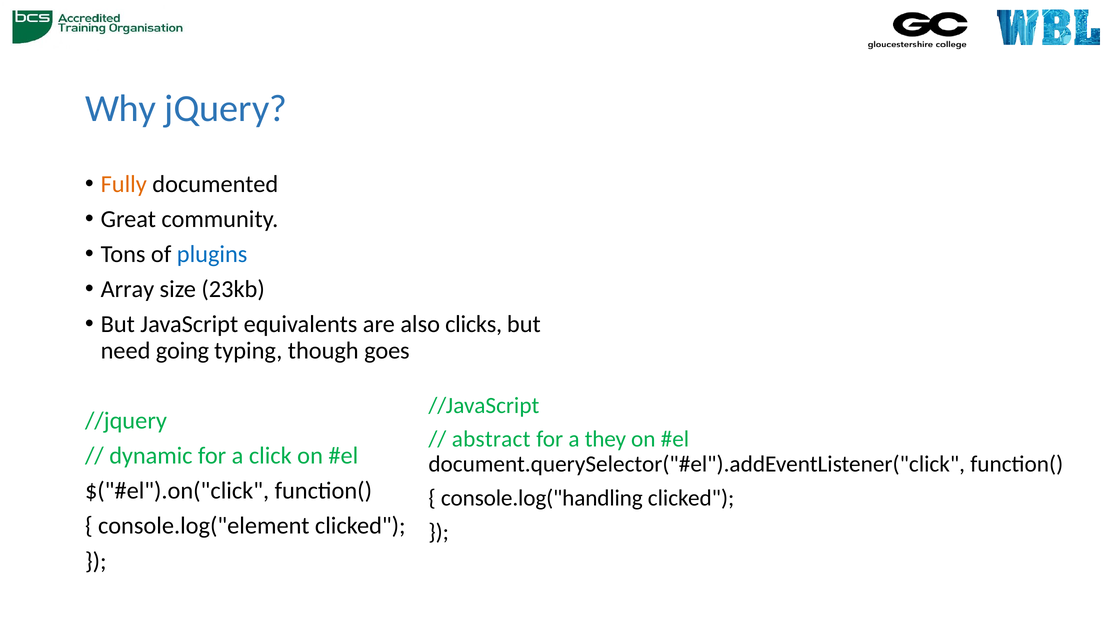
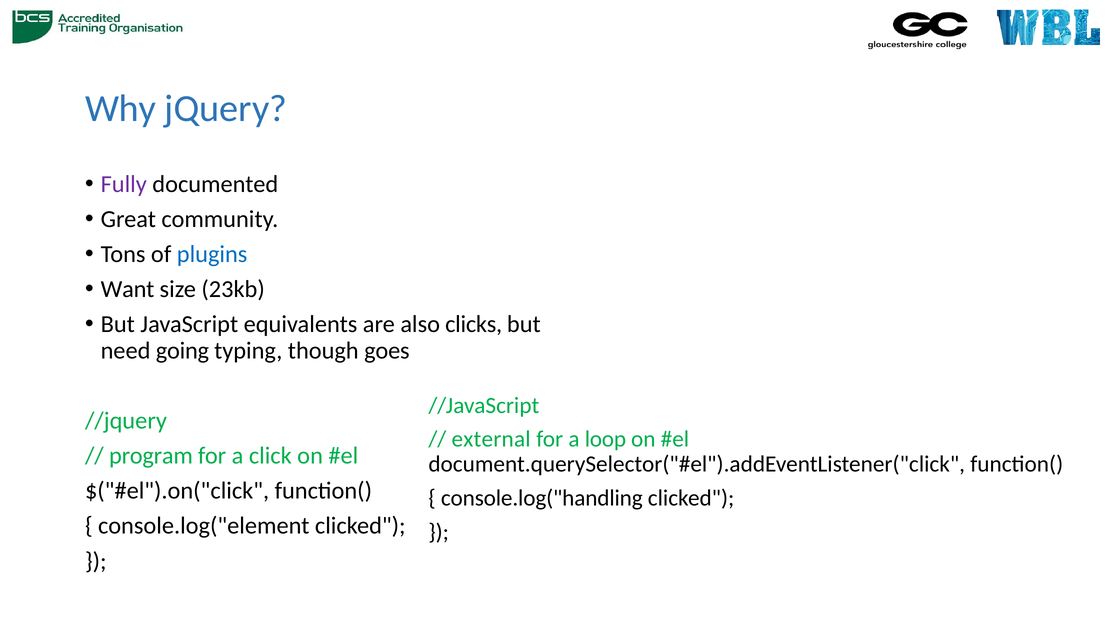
Fully colour: orange -> purple (124, 184)
Array: Array -> Want (128, 289)
abstract: abstract -> external (491, 439)
they: they -> loop (605, 439)
dynamic: dynamic -> program (151, 456)
